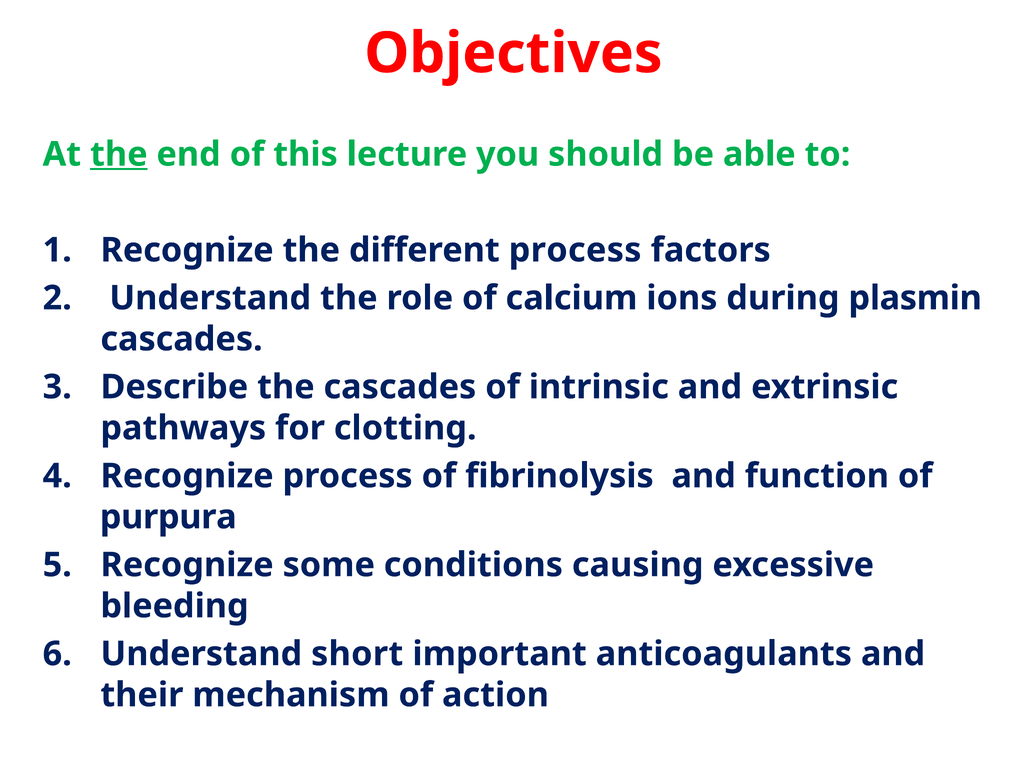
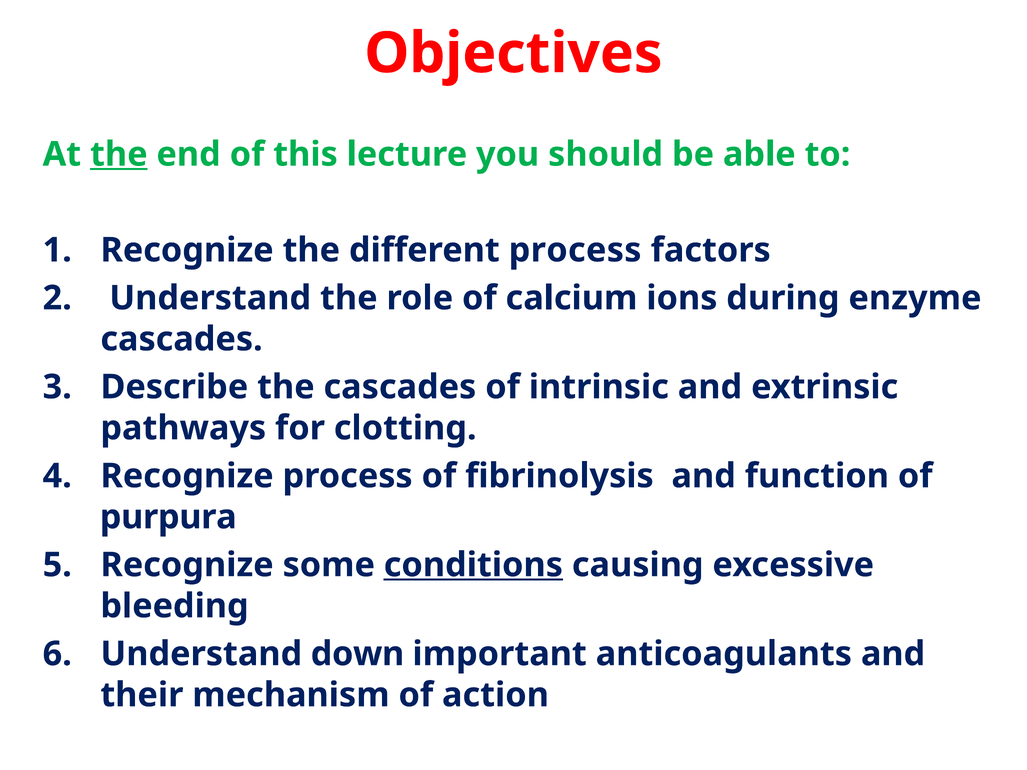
plasmin: plasmin -> enzyme (915, 298)
conditions underline: none -> present (473, 565)
short: short -> down (357, 654)
